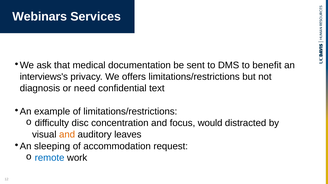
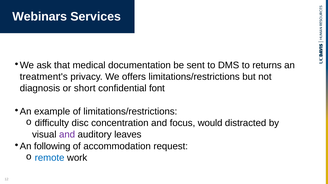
benefit: benefit -> returns (267, 65)
interviews's: interviews's -> treatment's (44, 77)
need: need -> short (85, 89)
text: text -> font (157, 89)
and colour: orange -> purple (67, 135)
sleeping: sleeping -> following (52, 147)
